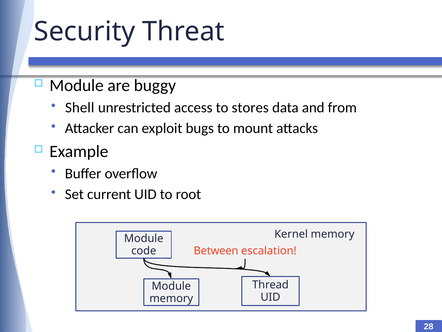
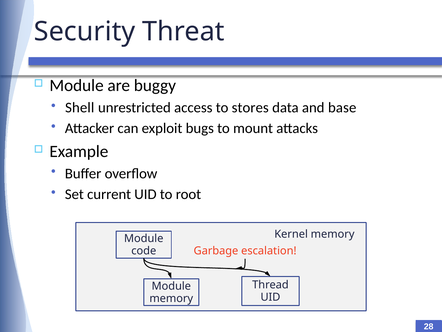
from: from -> base (342, 108)
Between: Between -> Garbage (216, 250)
